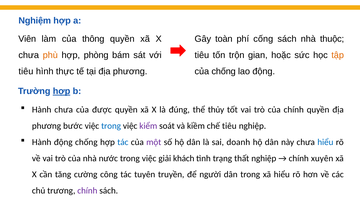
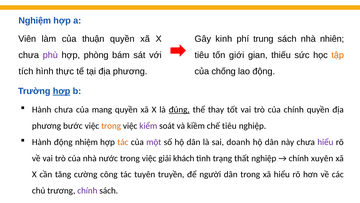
thông: thông -> thuận (93, 39)
toàn: toàn -> kinh (224, 39)
cống: cống -> trung (263, 39)
thuộc: thuộc -> nhiên (332, 39)
phù colour: orange -> purple (50, 55)
trộn: trộn -> giới (237, 55)
hoặc: hoặc -> thiếu (281, 55)
tiêu: tiêu -> tích (26, 71)
được: được -> mang (102, 109)
đúng underline: none -> present (179, 109)
thủy: thủy -> thay (216, 109)
trong colour: blue -> orange (111, 125)
động chống: chống -> nhiệm (86, 142)
tác colour: blue -> orange (123, 142)
hiểu colour: blue -> purple (325, 142)
